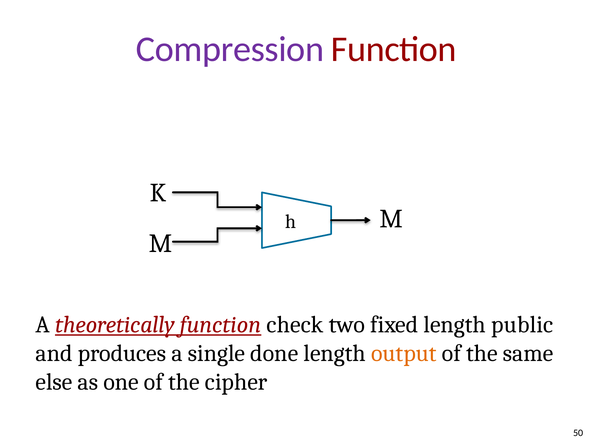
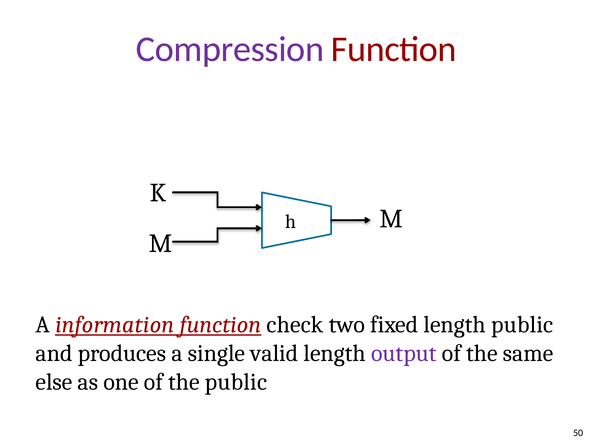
theoretically: theoretically -> information (115, 325)
done: done -> valid (274, 354)
output colour: orange -> purple (404, 354)
the cipher: cipher -> public (236, 383)
